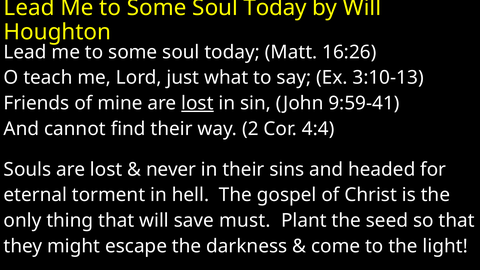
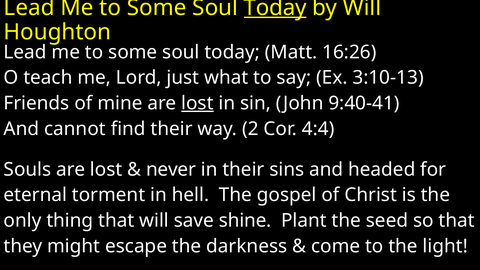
Today underline: none -> present (275, 8)
9:59-41: 9:59-41 -> 9:40-41 (364, 103)
must: must -> shine (245, 221)
